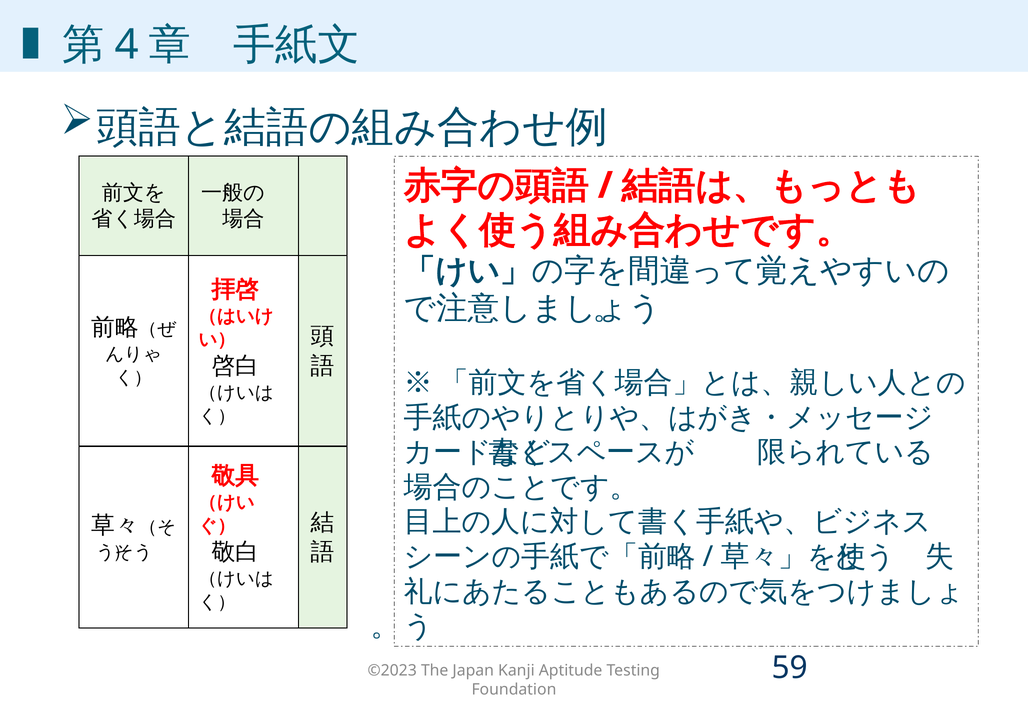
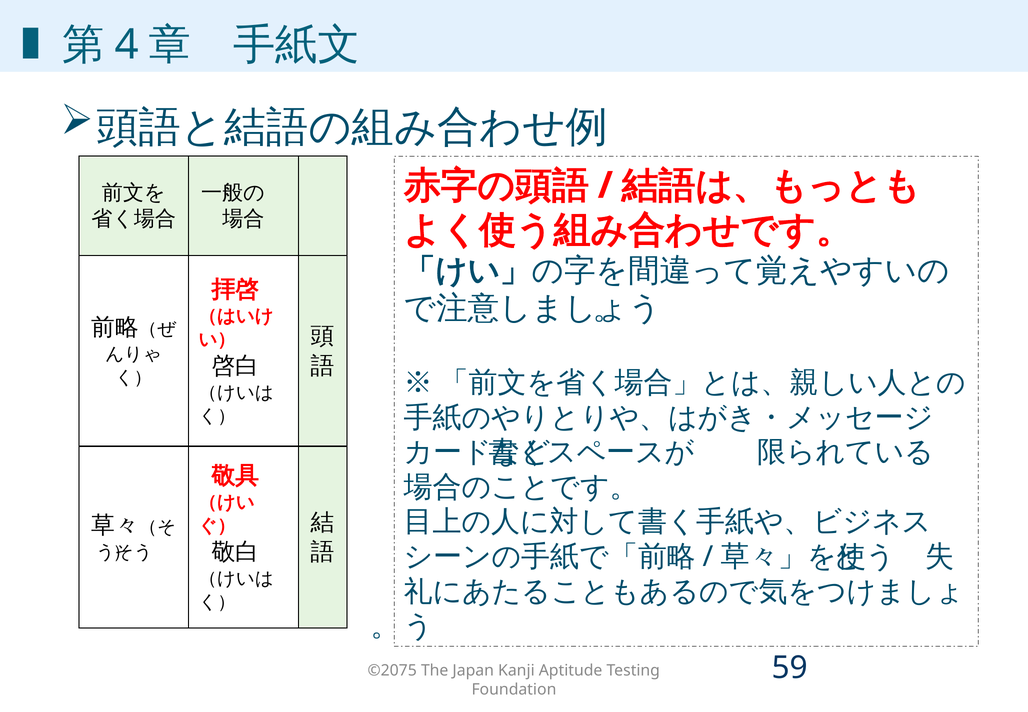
©2023: ©2023 -> ©2075 (392, 670)
